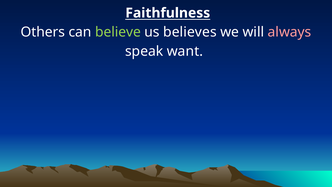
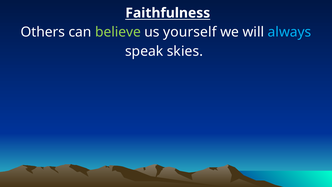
believes: believes -> yourself (190, 32)
always colour: pink -> light blue (290, 32)
want: want -> skies (185, 51)
